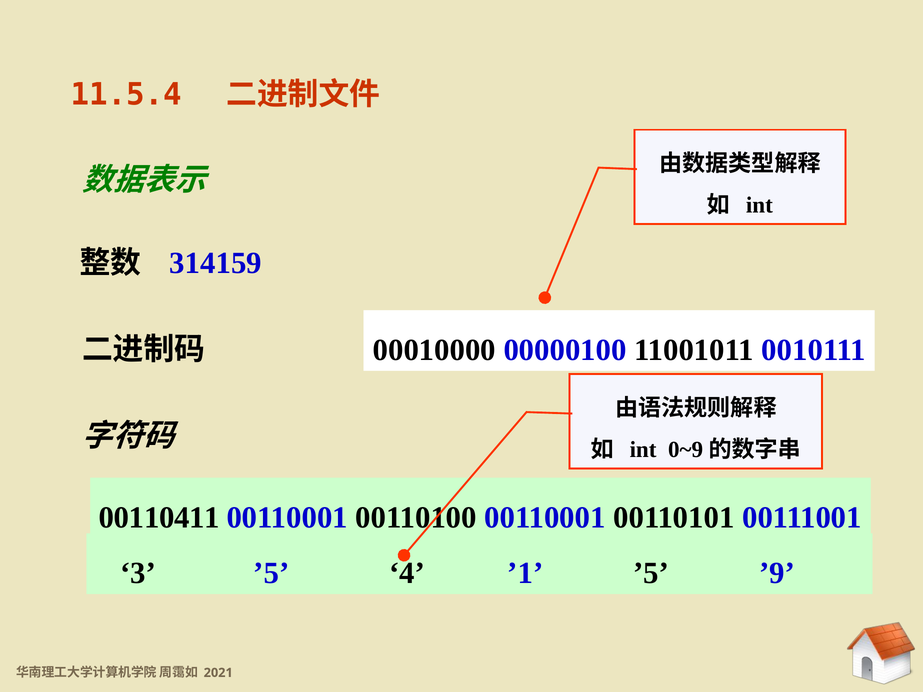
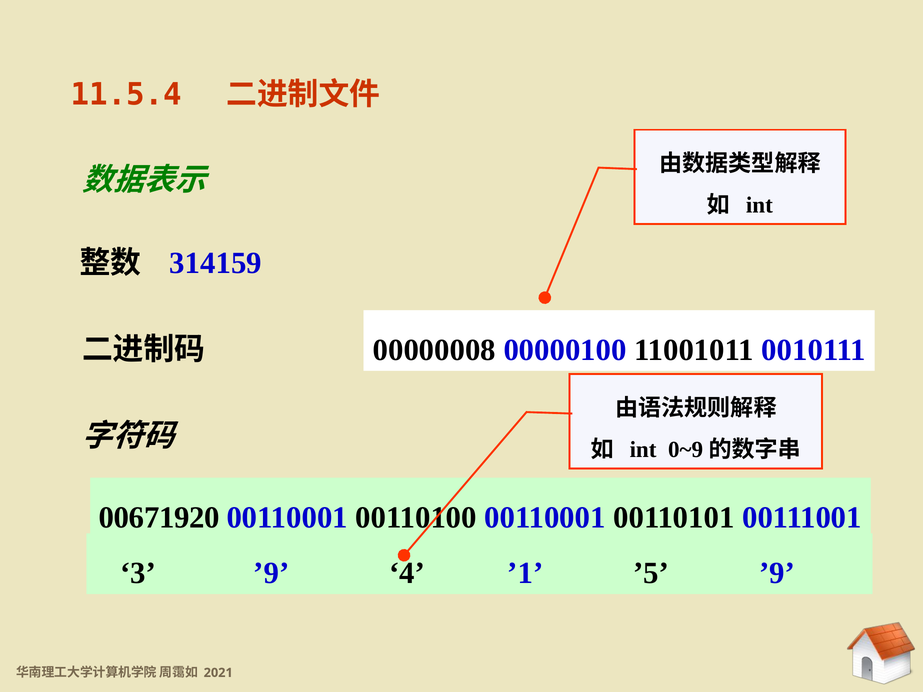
00010000: 00010000 -> 00000008 (434, 350)
00110411: 00110411 -> 00671920 (159, 518)
3 ’5: ’5 -> ’9 (271, 573)
